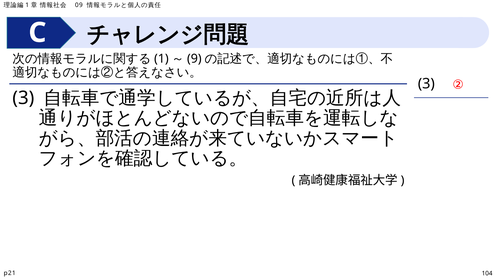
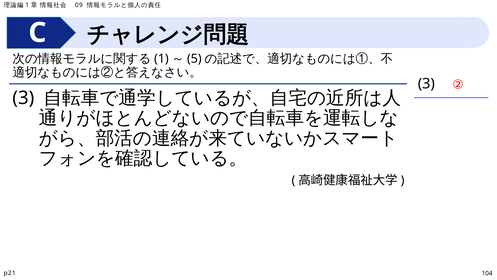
9: 9 -> 5 (194, 59)
